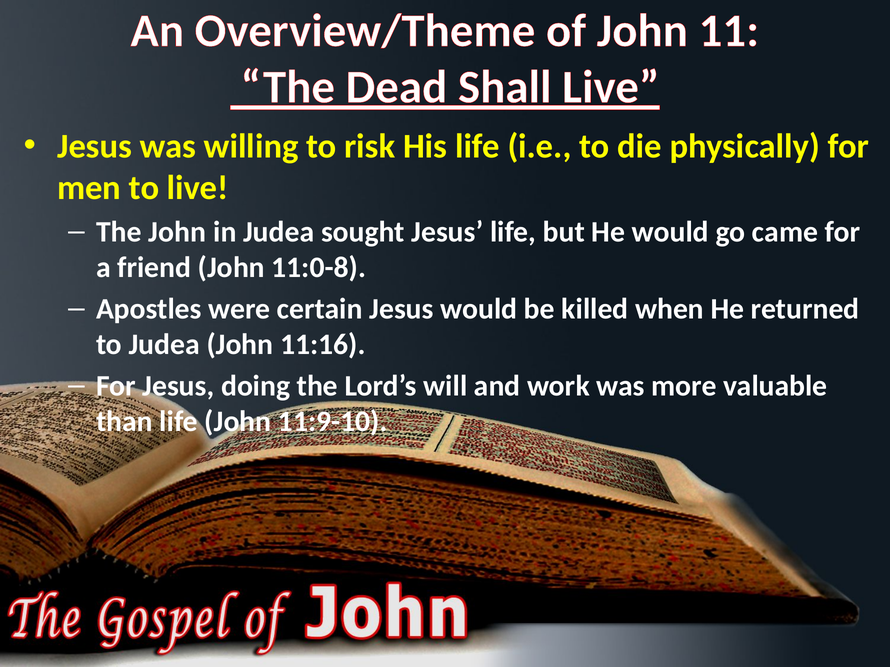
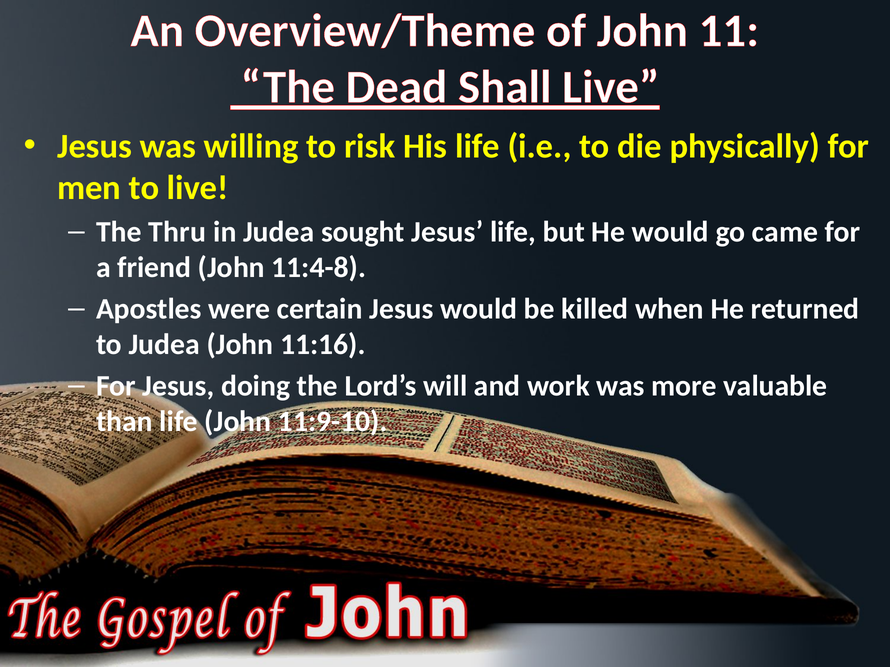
The John: John -> Thru (177, 232)
11:0-8: 11:0-8 -> 11:4-8 (319, 268)
